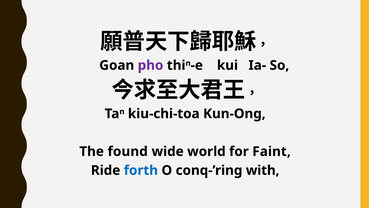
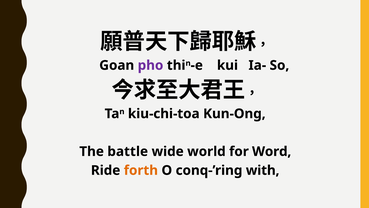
found: found -> battle (128, 151)
Faint: Faint -> Word (272, 151)
forth colour: blue -> orange (141, 170)
